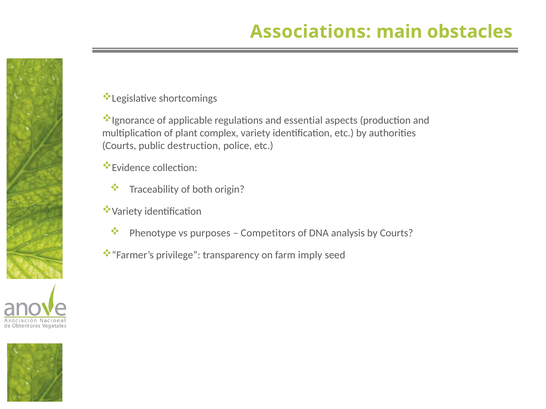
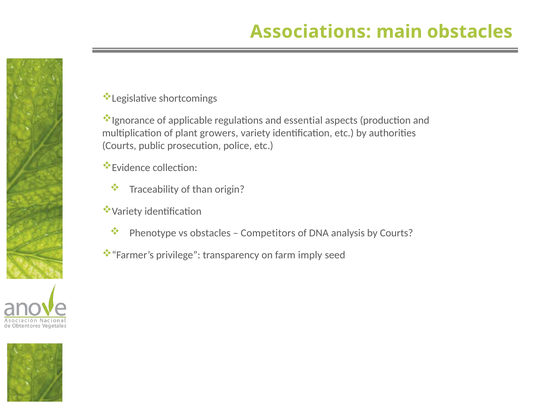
complex: complex -> growers (219, 133)
destruction: destruction -> prosecution (194, 146)
both: both -> than (202, 190)
vs purposes: purposes -> obstacles (210, 233)
